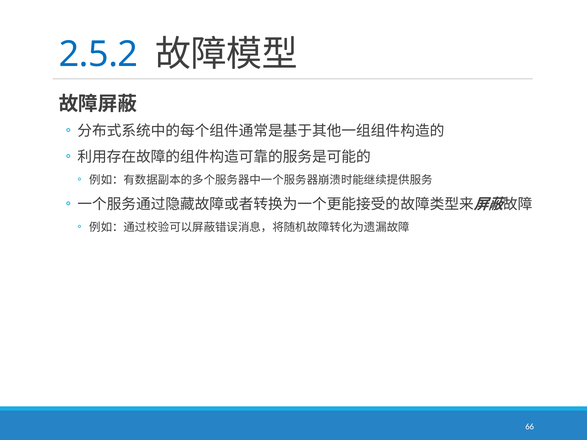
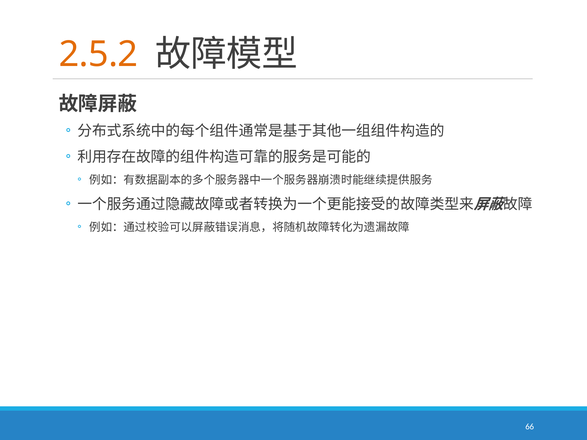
2.5.2 colour: blue -> orange (98, 55)
